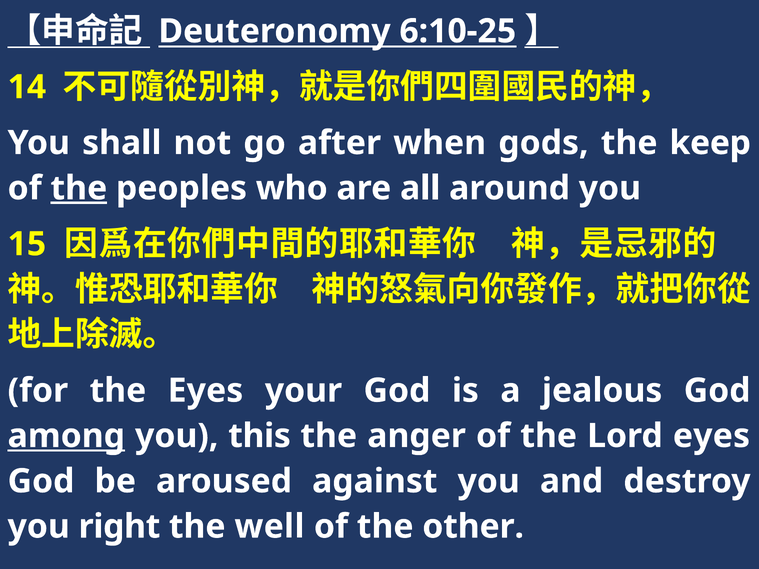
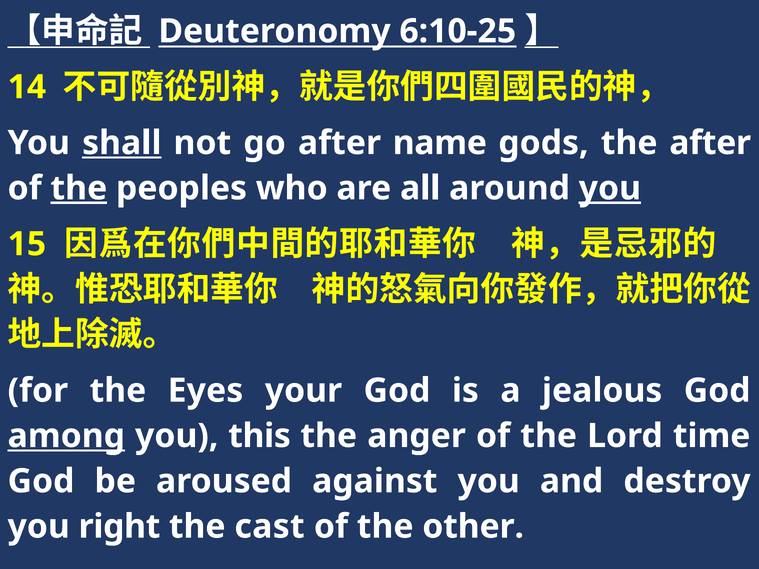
shall underline: none -> present (122, 143)
when: when -> name (440, 143)
the keep: keep -> after (710, 143)
you underline: none -> present (610, 188)
Lord eyes: eyes -> time (712, 436)
well: well -> cast (270, 527)
